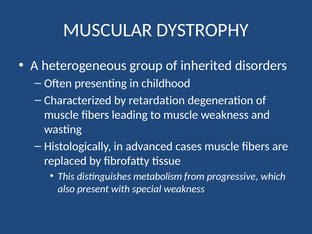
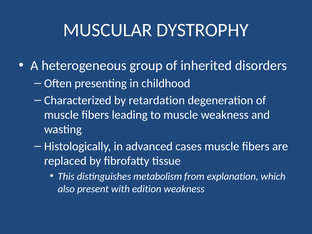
progressive: progressive -> explanation (233, 176)
special: special -> edition (147, 189)
